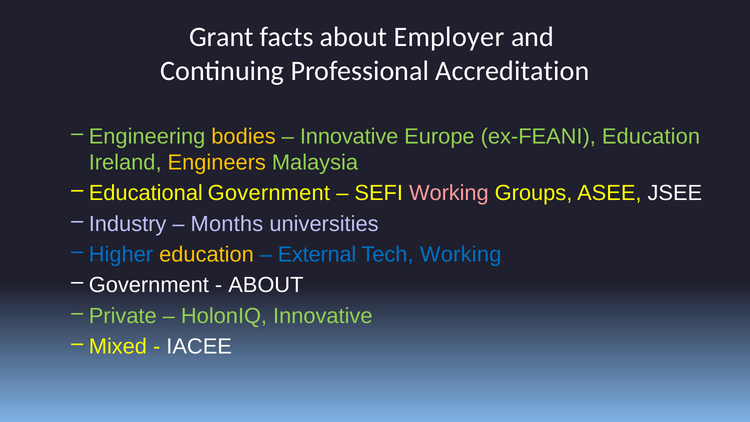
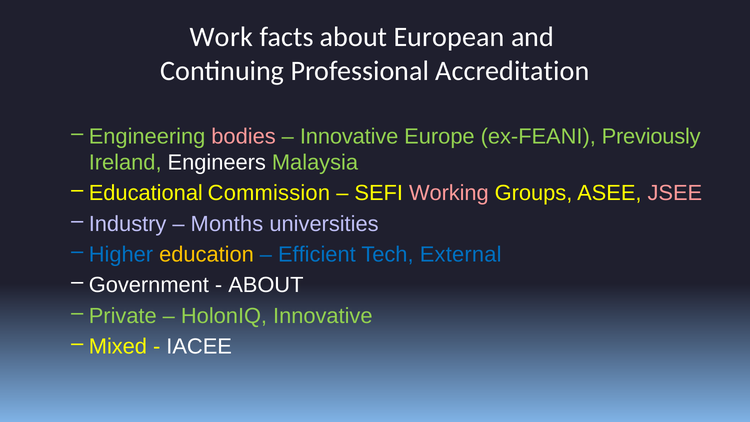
Grant: Grant -> Work (221, 37)
Employer: Employer -> European (449, 37)
bodies colour: yellow -> pink (244, 136)
ex-FEANI Education: Education -> Previously (651, 136)
Engineers colour: yellow -> white (217, 163)
Educational Government: Government -> Commission (269, 193)
JSEE colour: white -> pink (675, 193)
External: External -> Efficient (317, 254)
Tech Working: Working -> External (461, 254)
